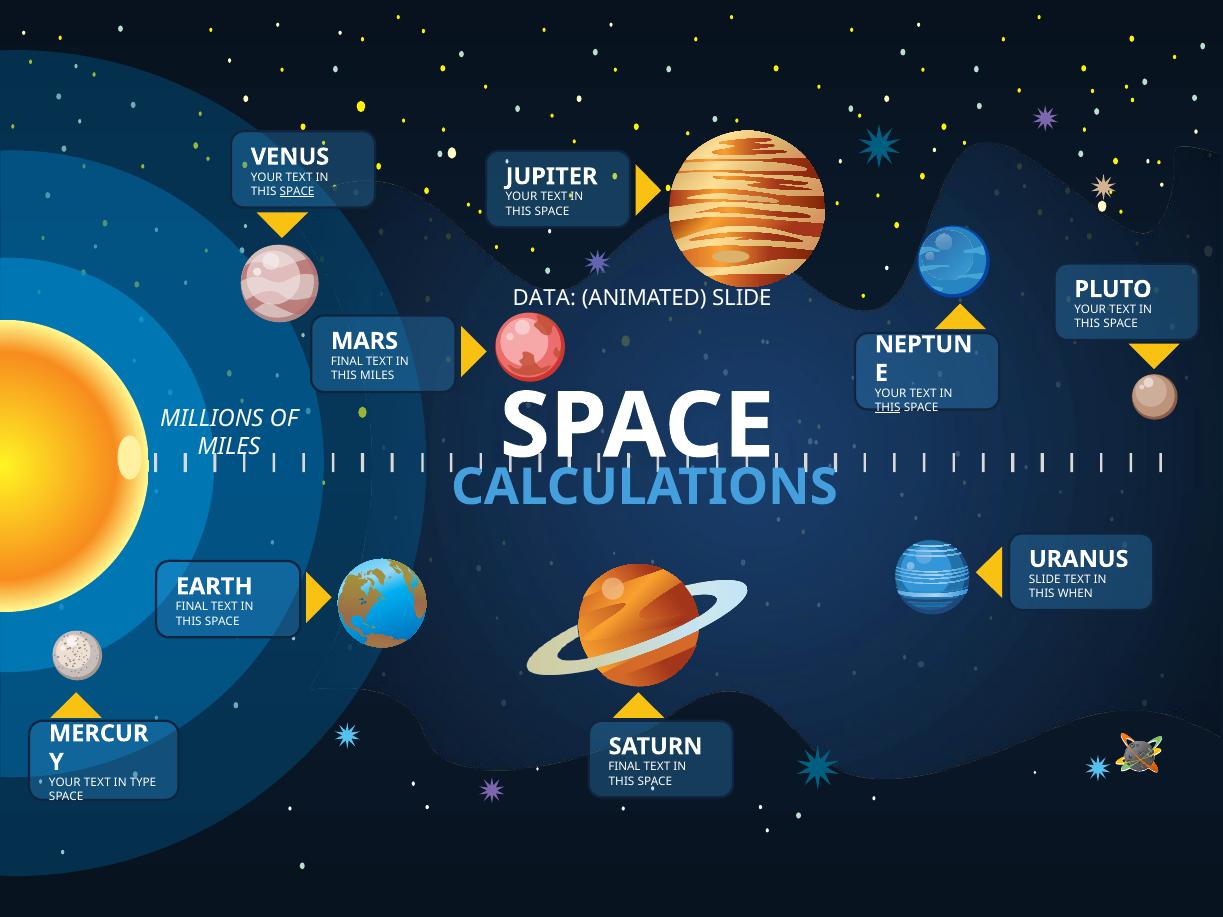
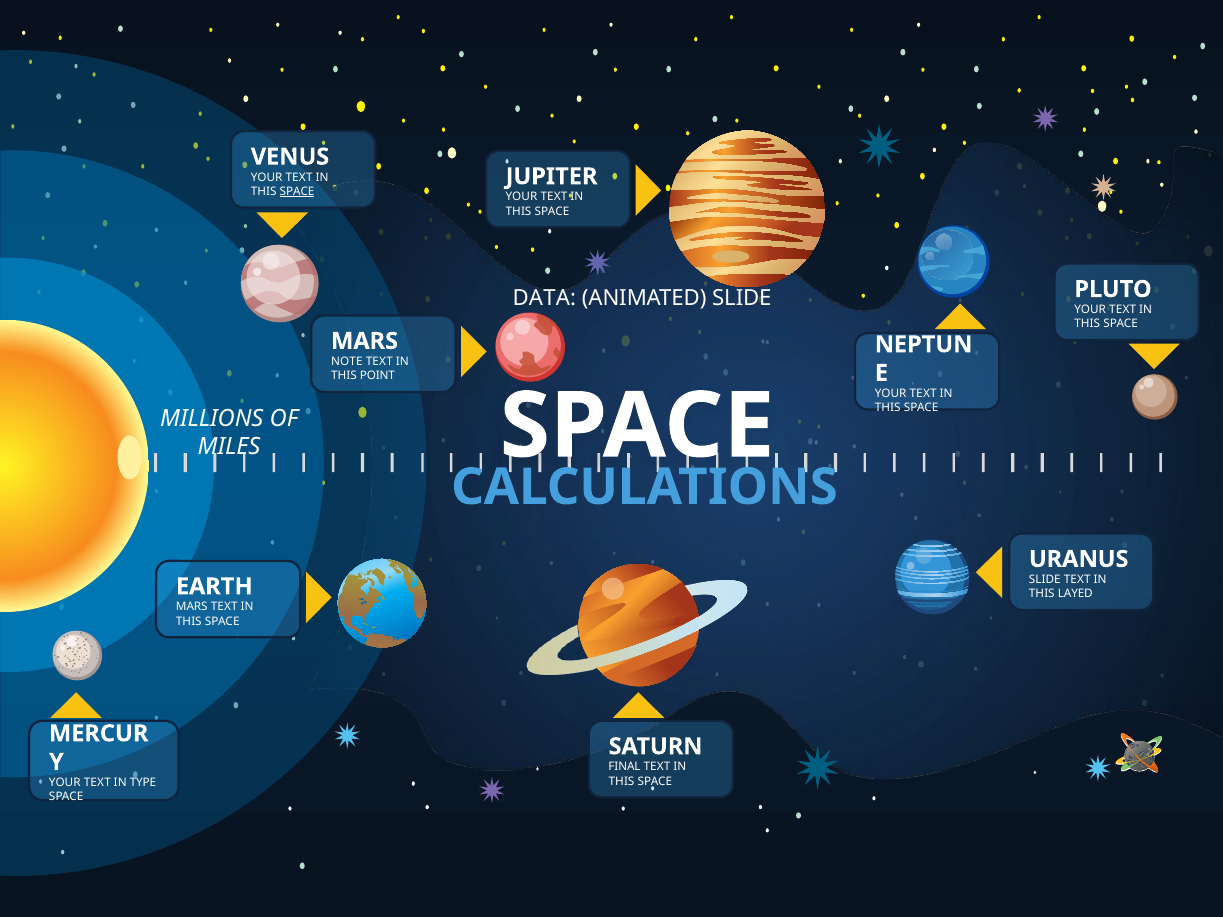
FINAL: FINAL -> NOTE (347, 362)
THIS MILES: MILES -> POINT (377, 376)
THIS underline: present -> none (888, 408)
WHEN: WHEN -> LAYED (1075, 594)
FINAL: FINAL -> MARS (192, 607)
